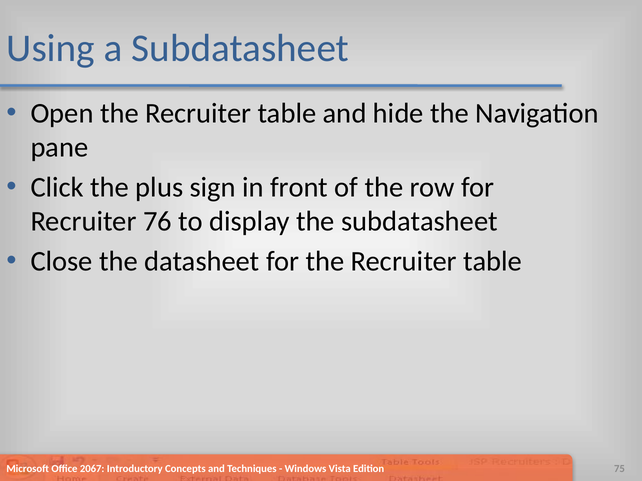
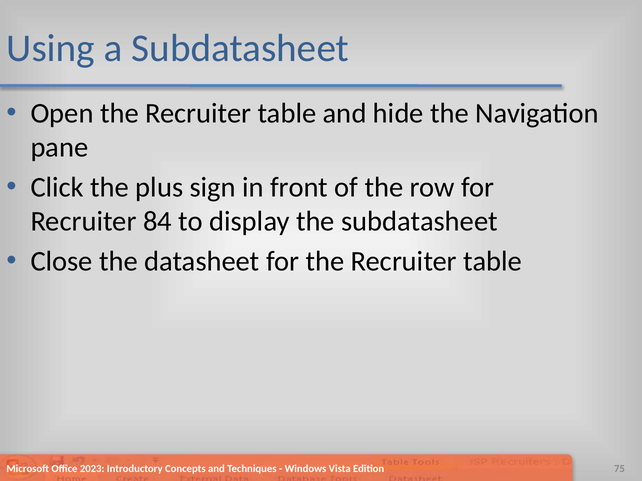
76: 76 -> 84 (157, 222)
2067: 2067 -> 2023 (92, 469)
